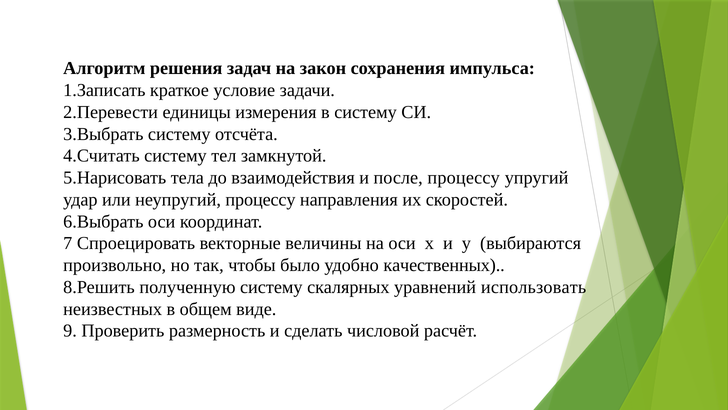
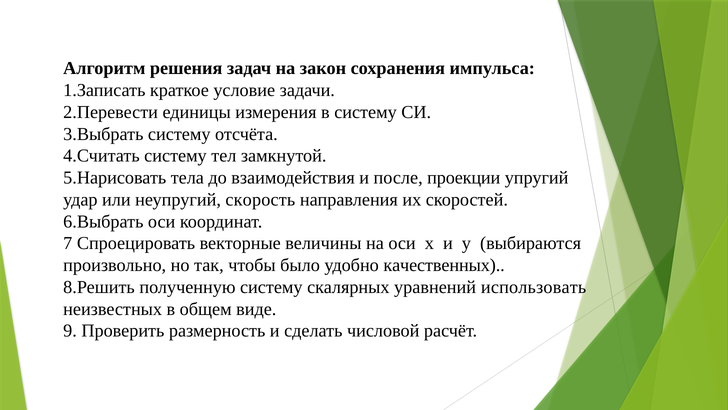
после процессу: процессу -> проекции (464, 178)
неупругий процессу: процессу -> скорость (260, 199)
